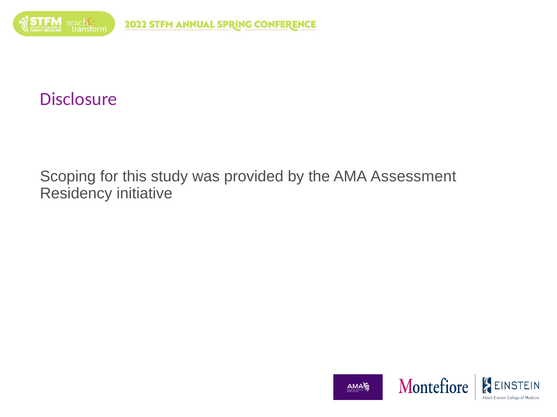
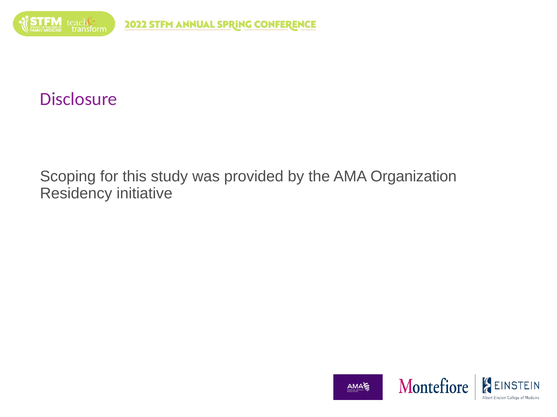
Assessment: Assessment -> Organization (414, 177)
